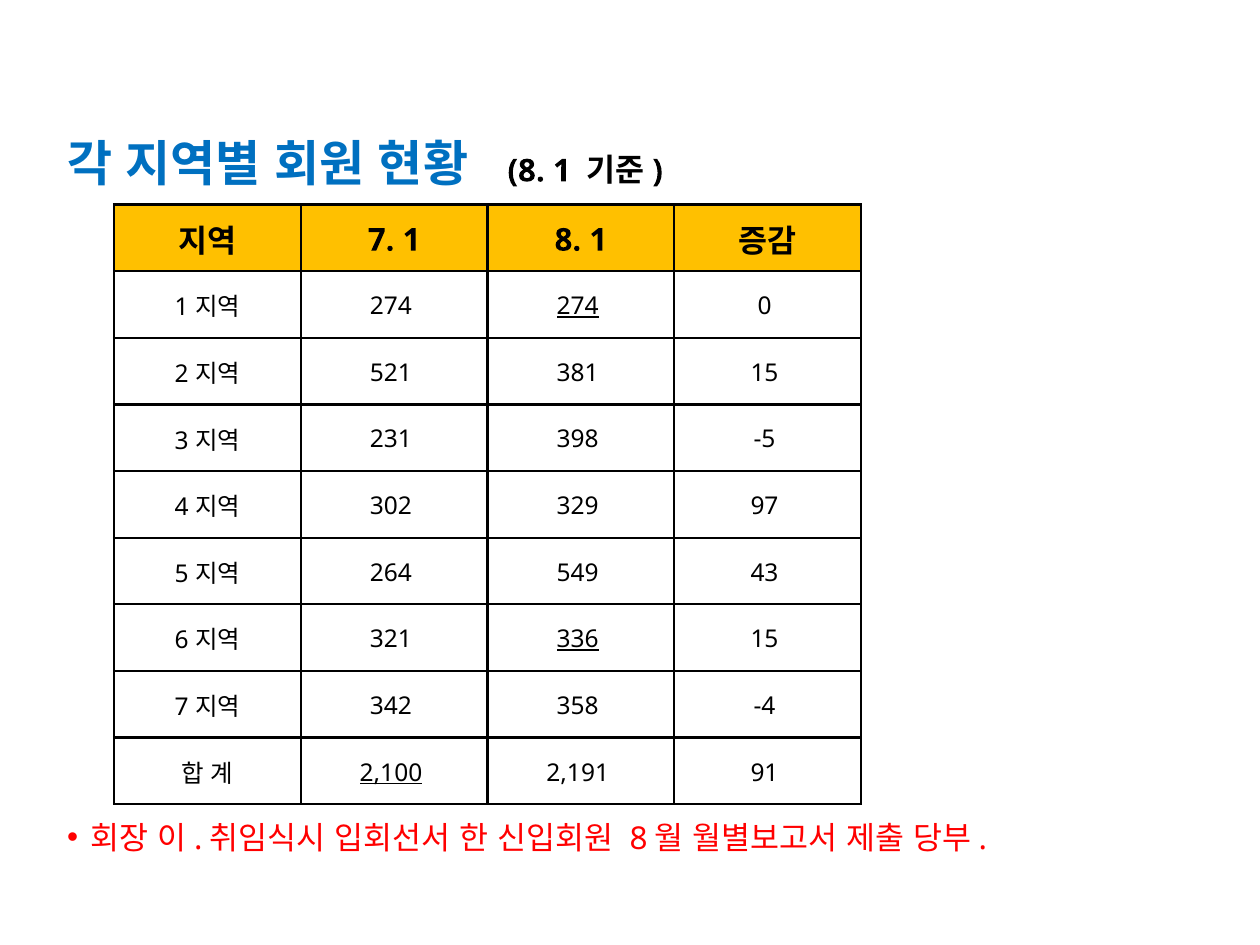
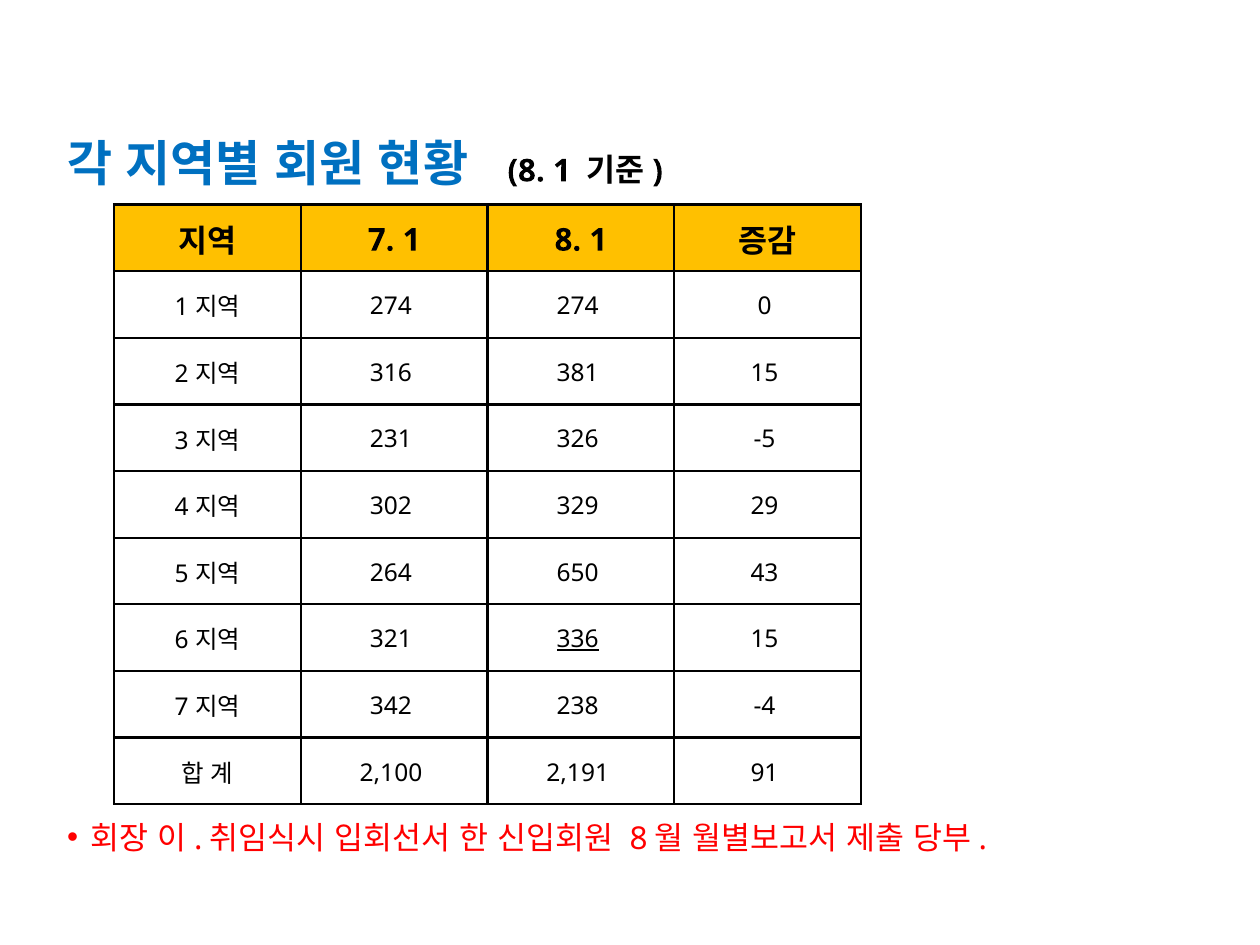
274 underline: present -> none (578, 307)
521: 521 -> 316 (391, 373)
398: 398 -> 326 (578, 440)
97: 97 -> 29 (765, 506)
549: 549 -> 650 (578, 573)
358: 358 -> 238 (578, 706)
2,100 underline: present -> none (391, 773)
